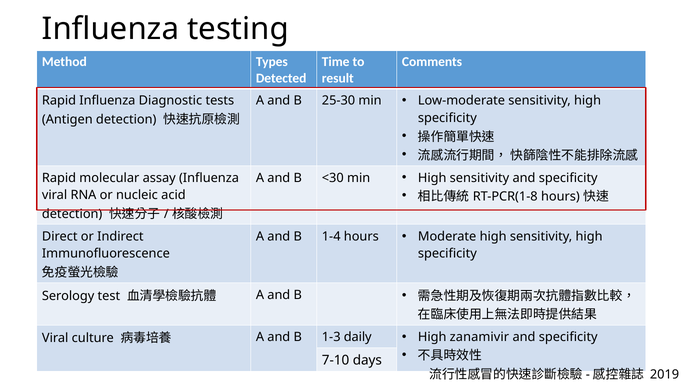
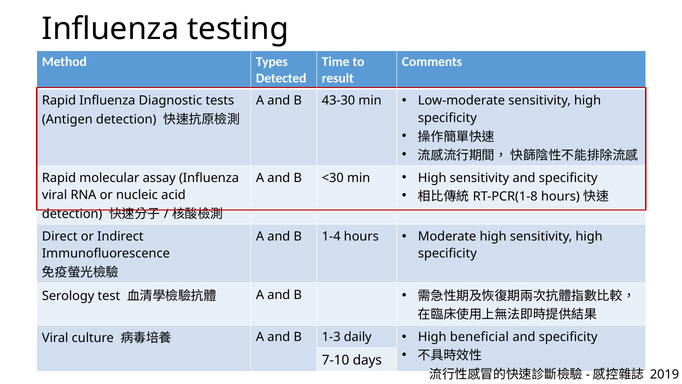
25-30: 25-30 -> 43-30 (339, 101)
zanamivir: zanamivir -> beneficial (479, 337)
